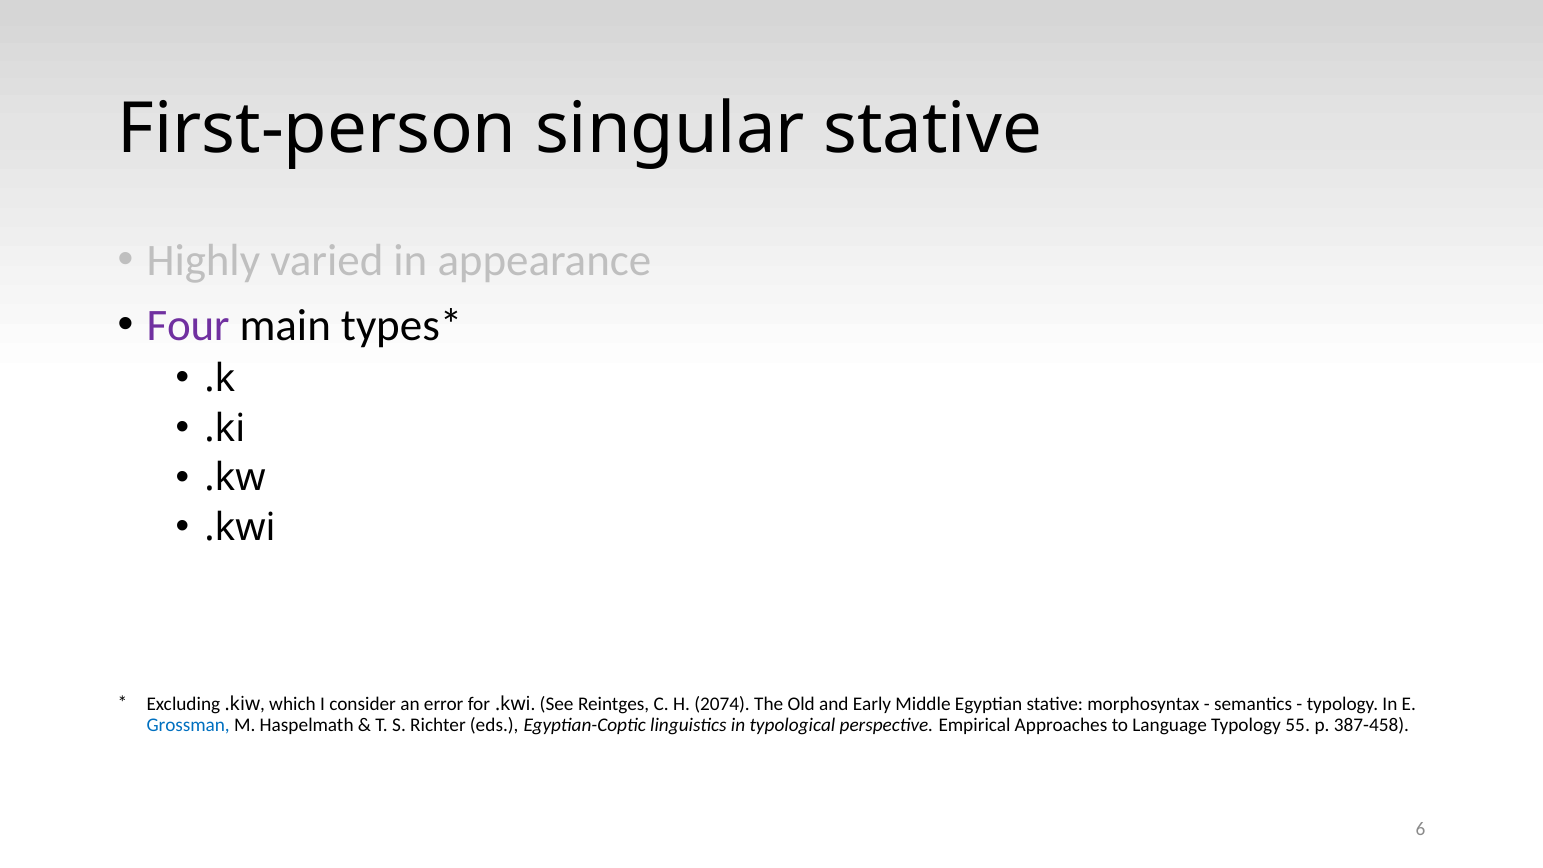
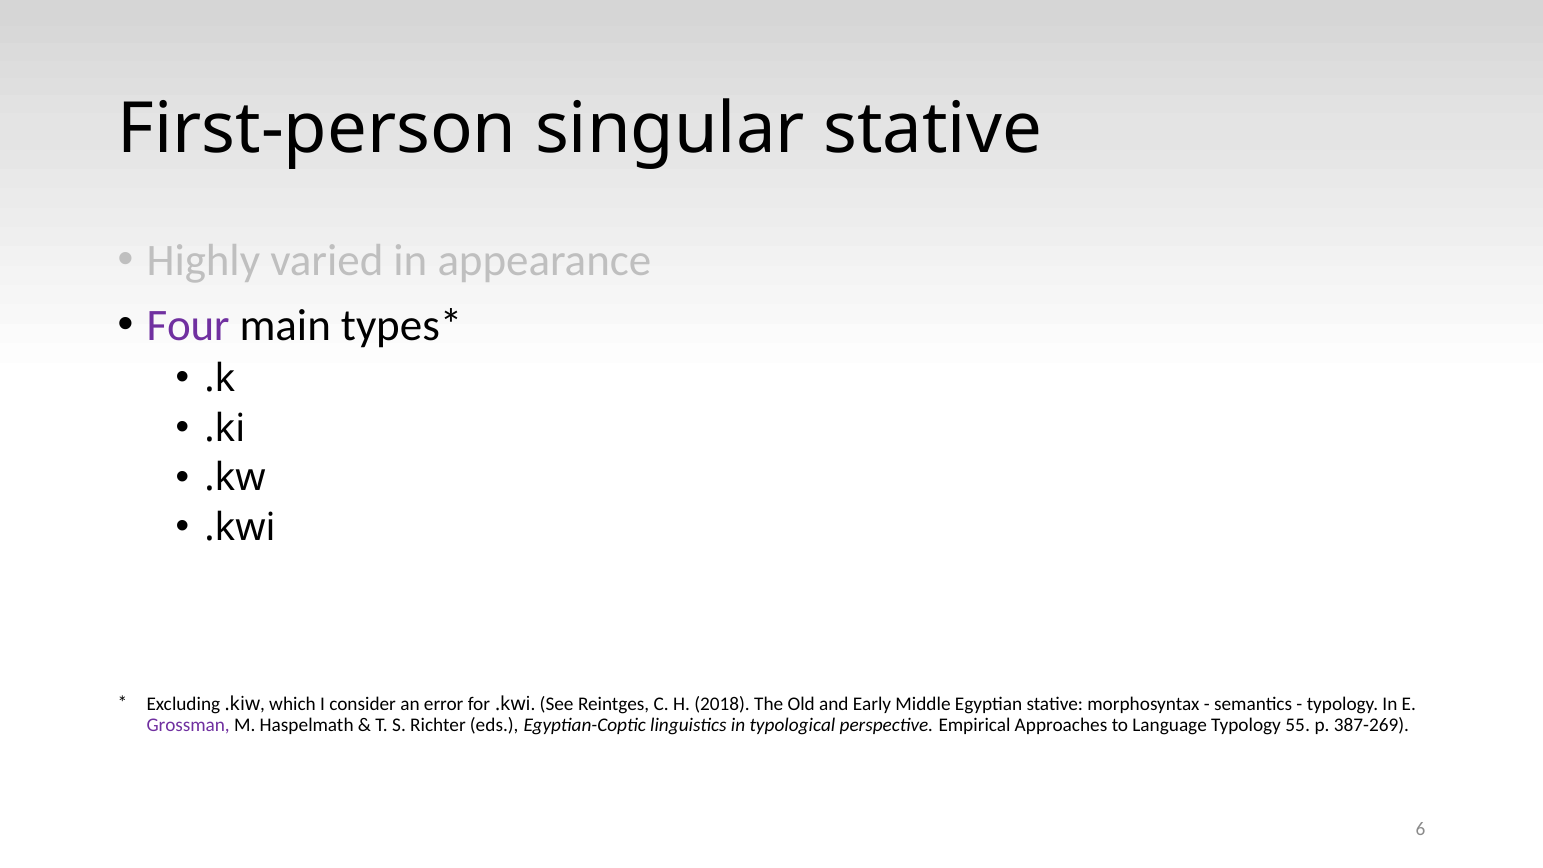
2074: 2074 -> 2018 (722, 704)
Grossman colour: blue -> purple (188, 725)
387-458: 387-458 -> 387-269 (1371, 725)
